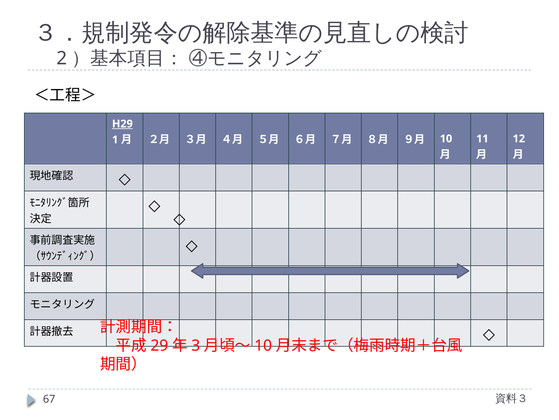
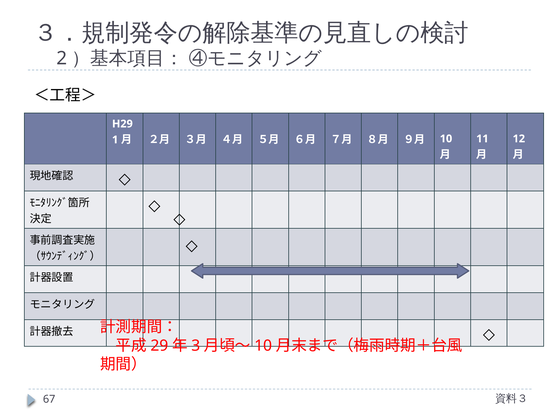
H29 underline: present -> none (122, 124)
